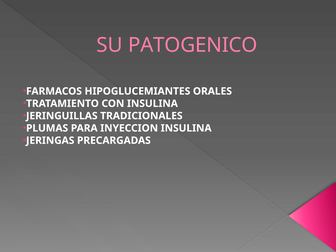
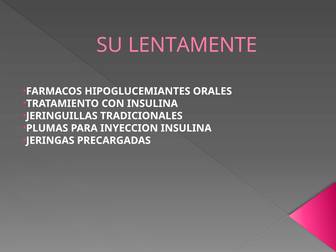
PATOGENICO: PATOGENICO -> LENTAMENTE (193, 45)
